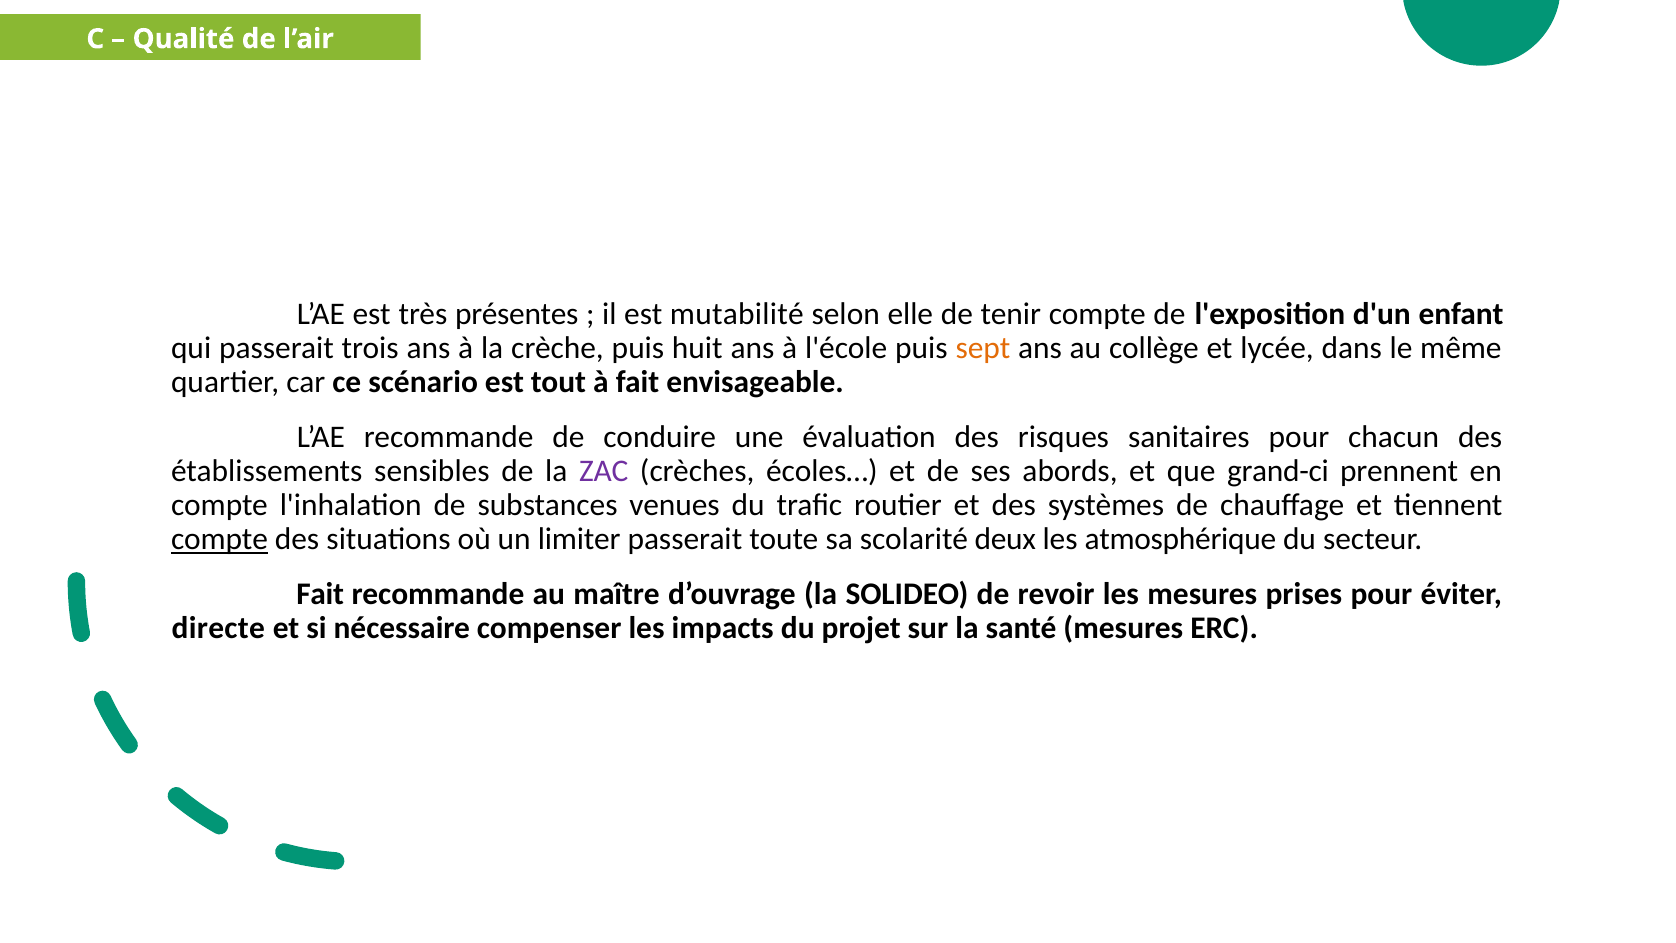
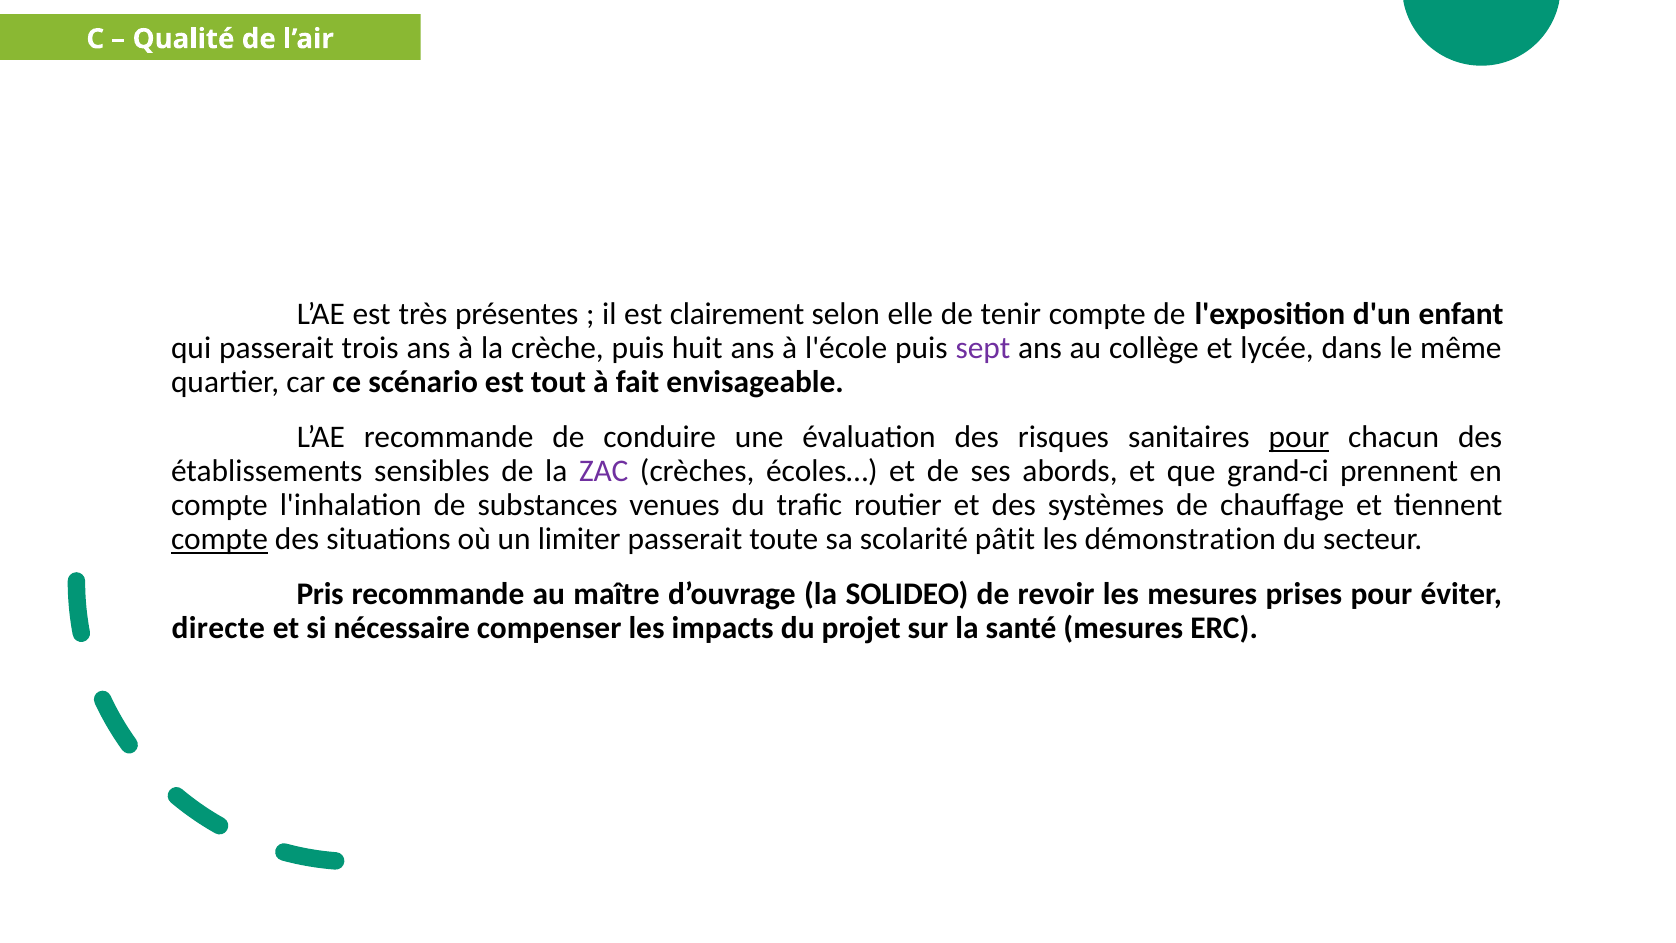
mutabilité: mutabilité -> clairement (737, 314)
sept colour: orange -> purple (983, 348)
pour underline: none -> present (1299, 437)
deux: deux -> pâtit (1005, 539)
atmosphérique: atmosphérique -> démonstration (1180, 539)
Fait: Fait -> Pris (320, 594)
